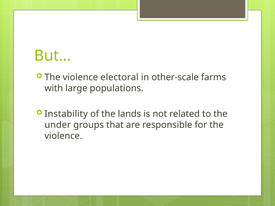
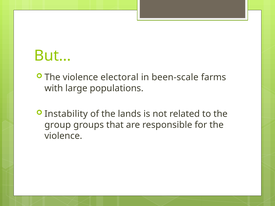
other-scale: other-scale -> been-scale (175, 77)
under: under -> group (58, 125)
